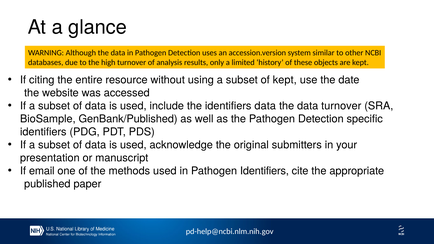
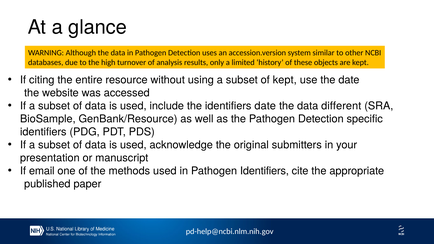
identifiers data: data -> date (265, 106)
data turnover: turnover -> different (341, 106)
GenBank/Published: GenBank/Published -> GenBank/Resource (128, 119)
